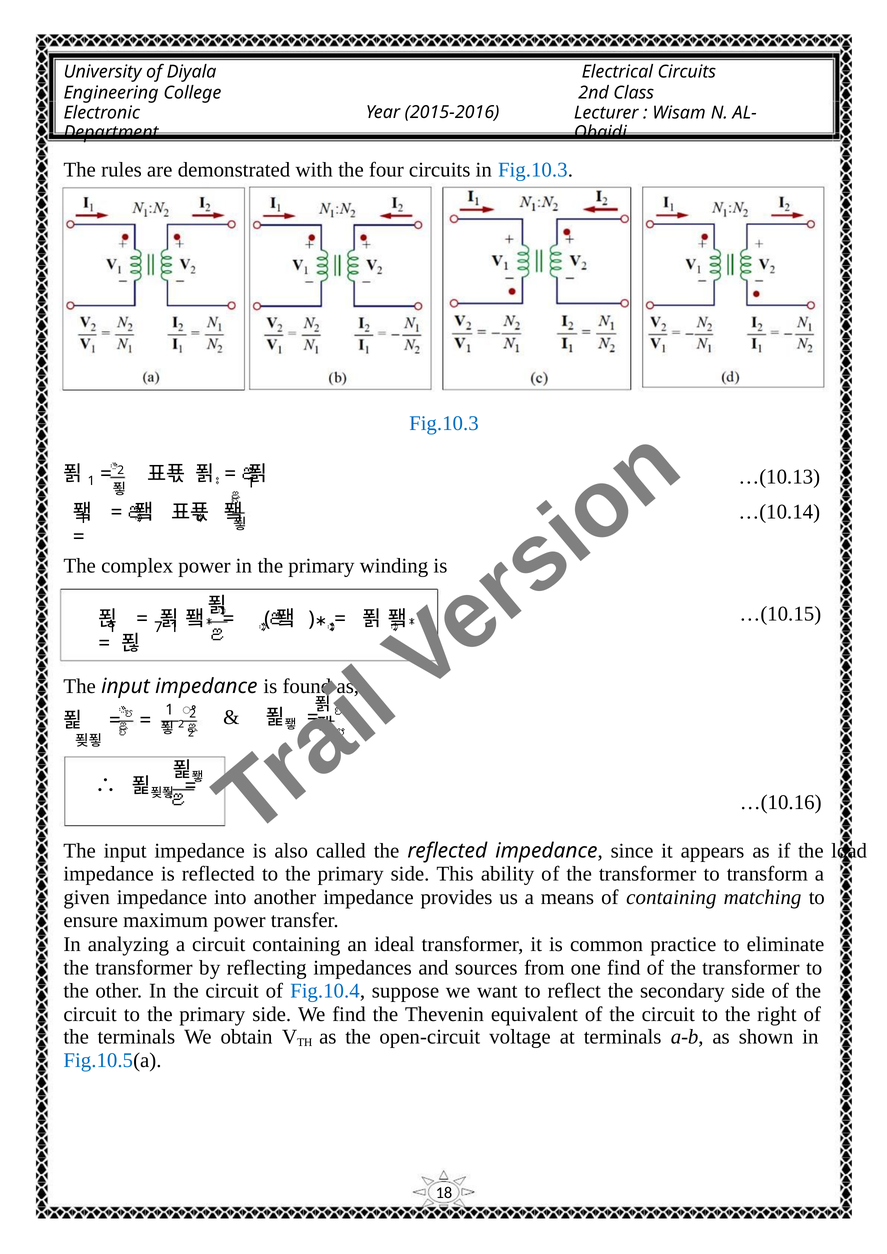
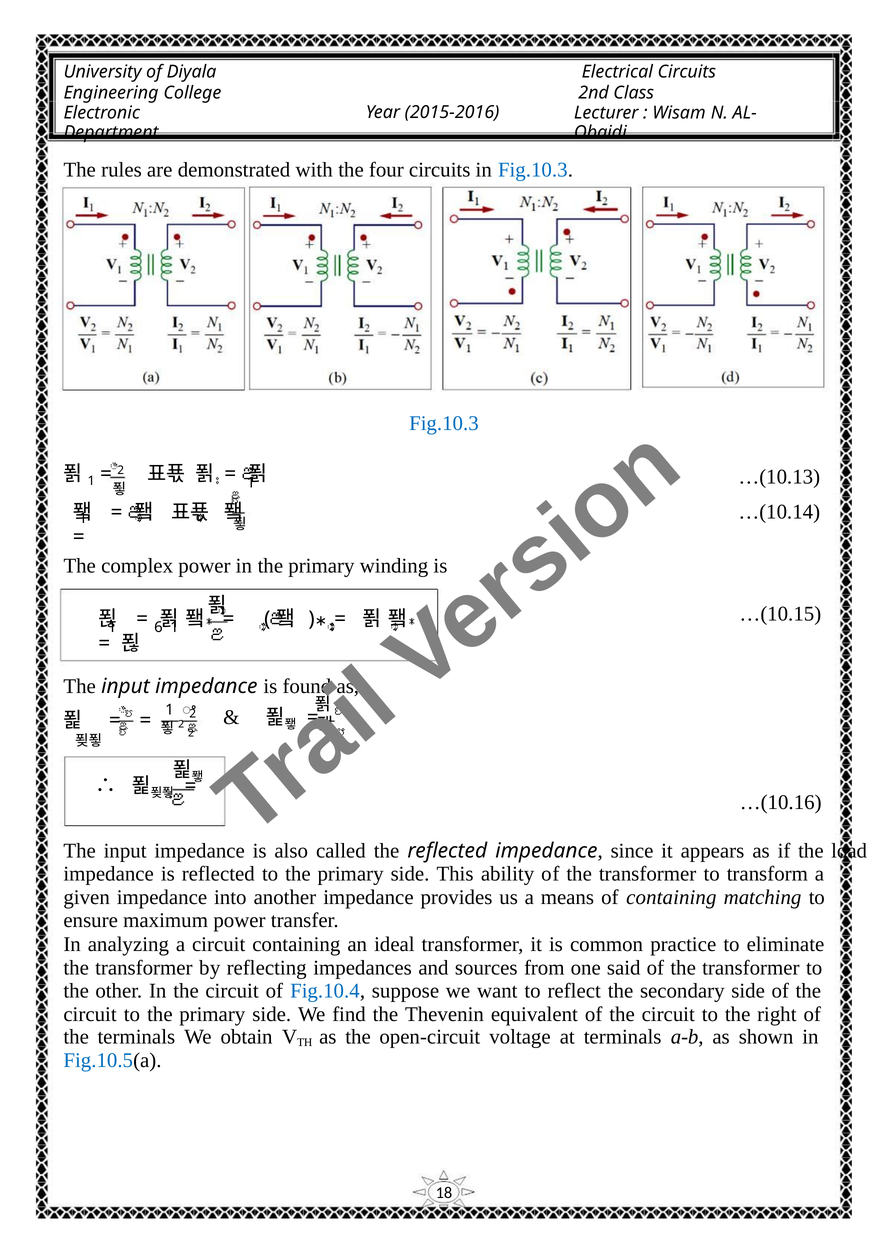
7: 7 -> 6 (159, 627)
one find: find -> said (624, 968)
